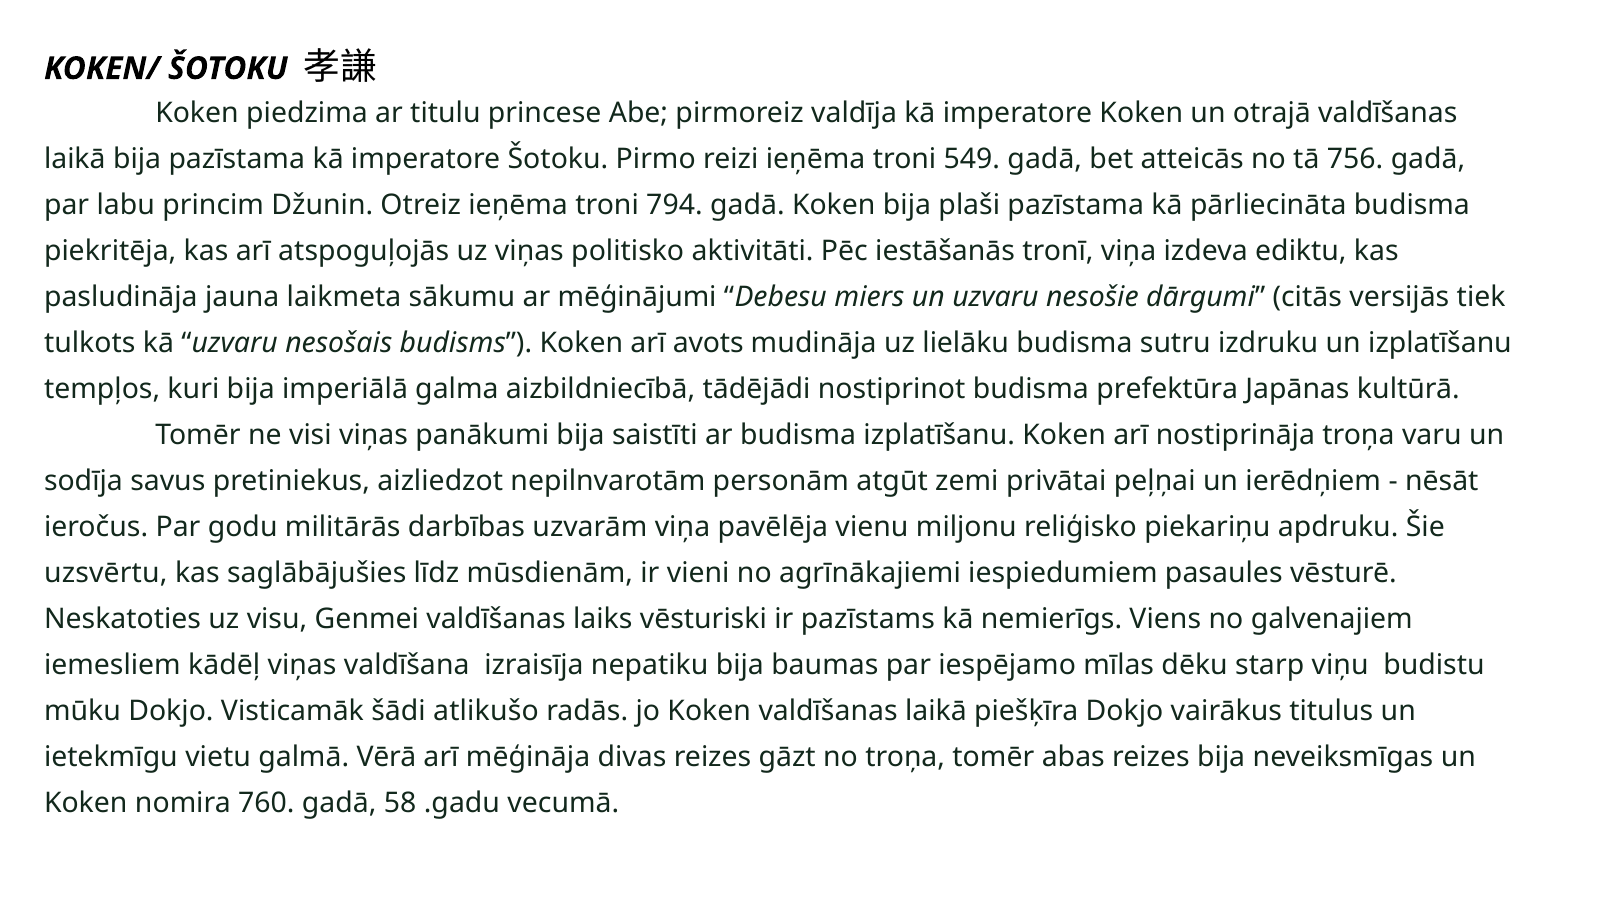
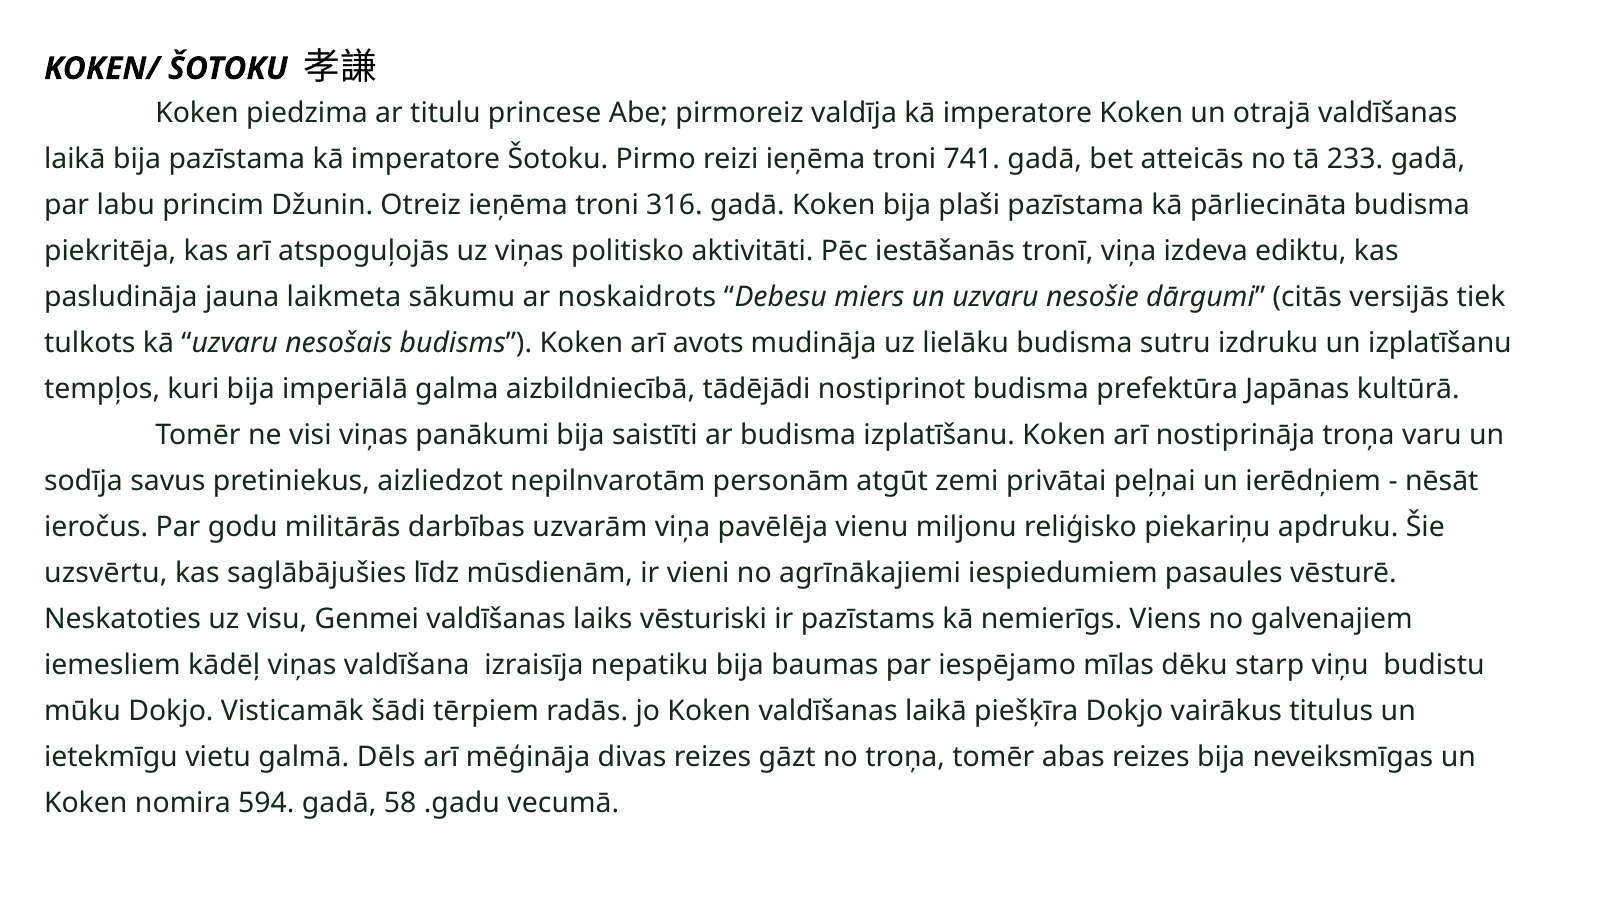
549: 549 -> 741 (972, 159)
756: 756 -> 233 (1355, 159)
794: 794 -> 316 (674, 205)
mēģinājumi: mēģinājumi -> noskaidrots (637, 297)
atlikušo: atlikušo -> tērpiem (486, 711)
Vērā: Vērā -> Dēls (386, 757)
760: 760 -> 594 (266, 803)
